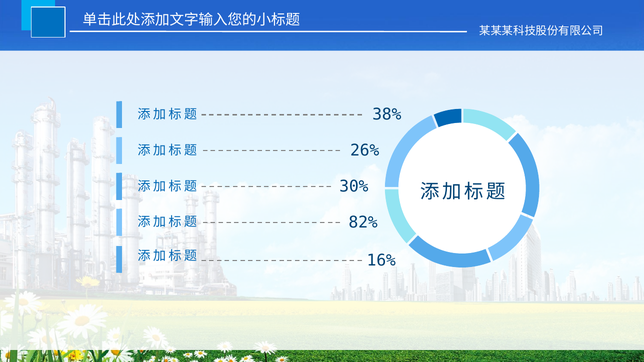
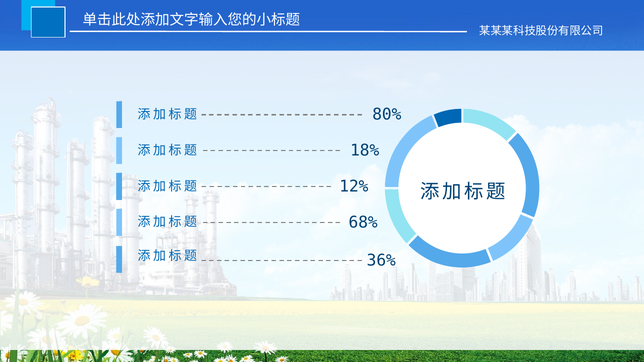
38%: 38% -> 80% (387, 115)
26%: 26% -> 18% (365, 151)
30%: 30% -> 12% (354, 186)
82%: 82% -> 68% (363, 222)
16%: 16% -> 36% (381, 261)
